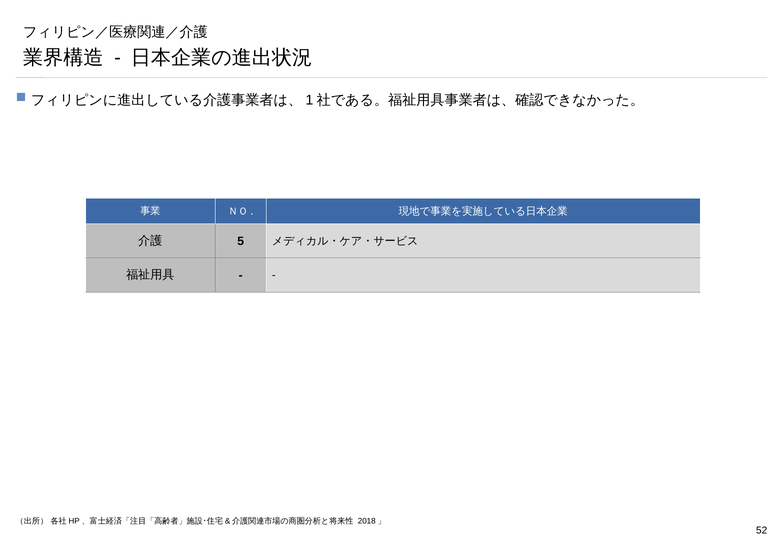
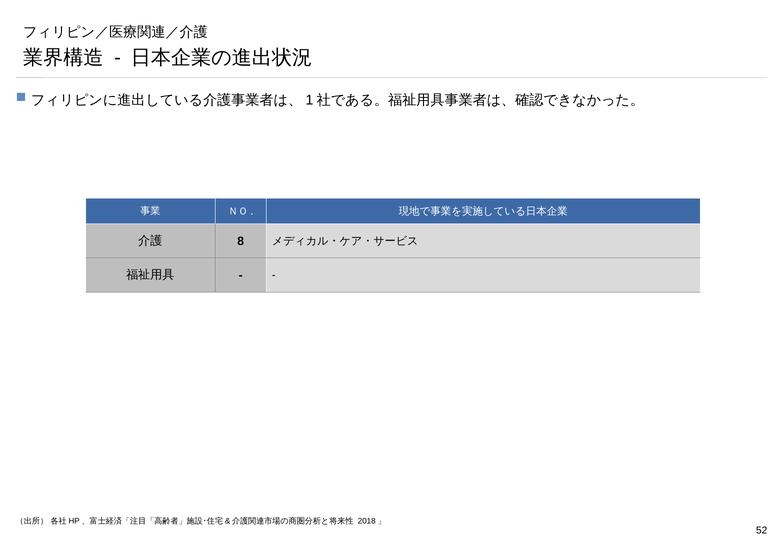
5: 5 -> 8 (241, 241)
